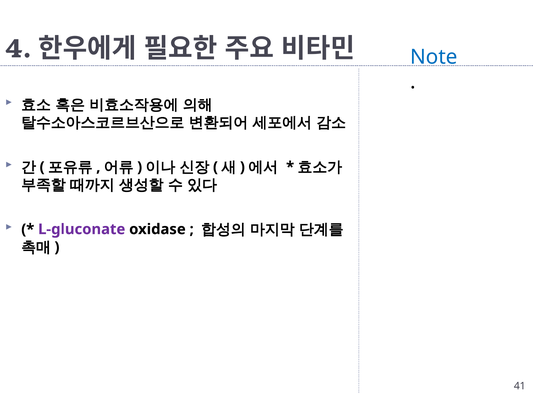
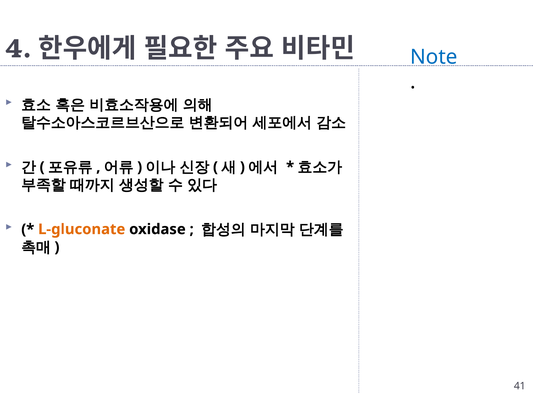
L-gluconate colour: purple -> orange (82, 229)
